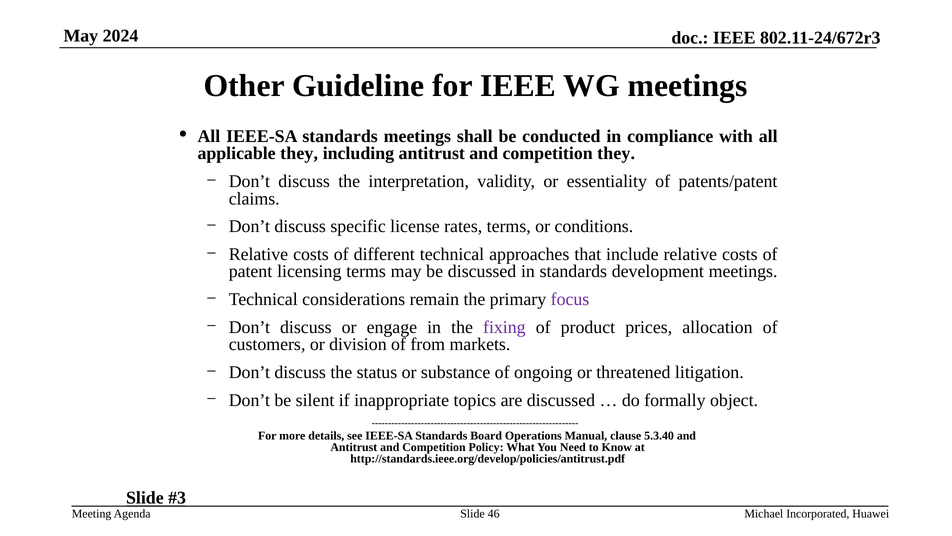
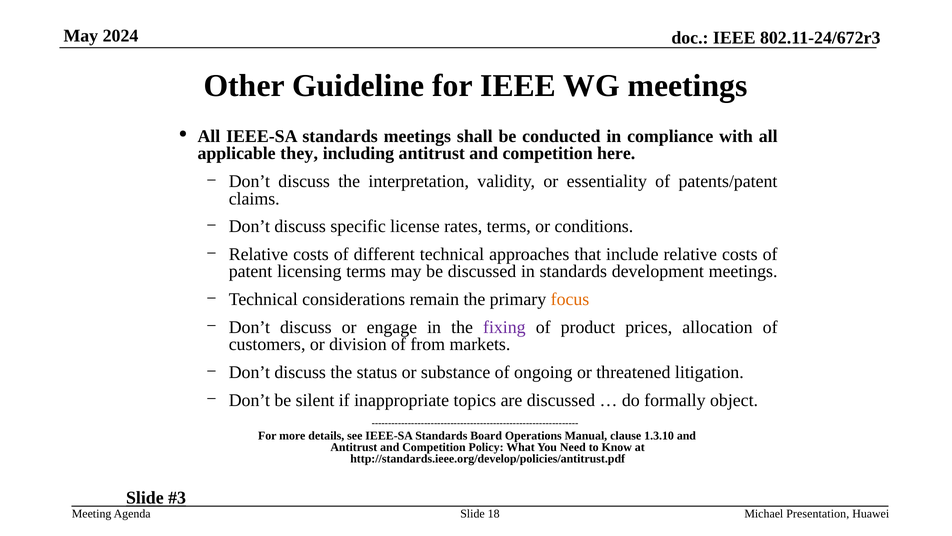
competition they: they -> here (616, 153)
focus colour: purple -> orange (570, 299)
5.3.40: 5.3.40 -> 1.3.10 (659, 435)
46: 46 -> 18 (494, 514)
Incorporated: Incorporated -> Presentation (818, 514)
